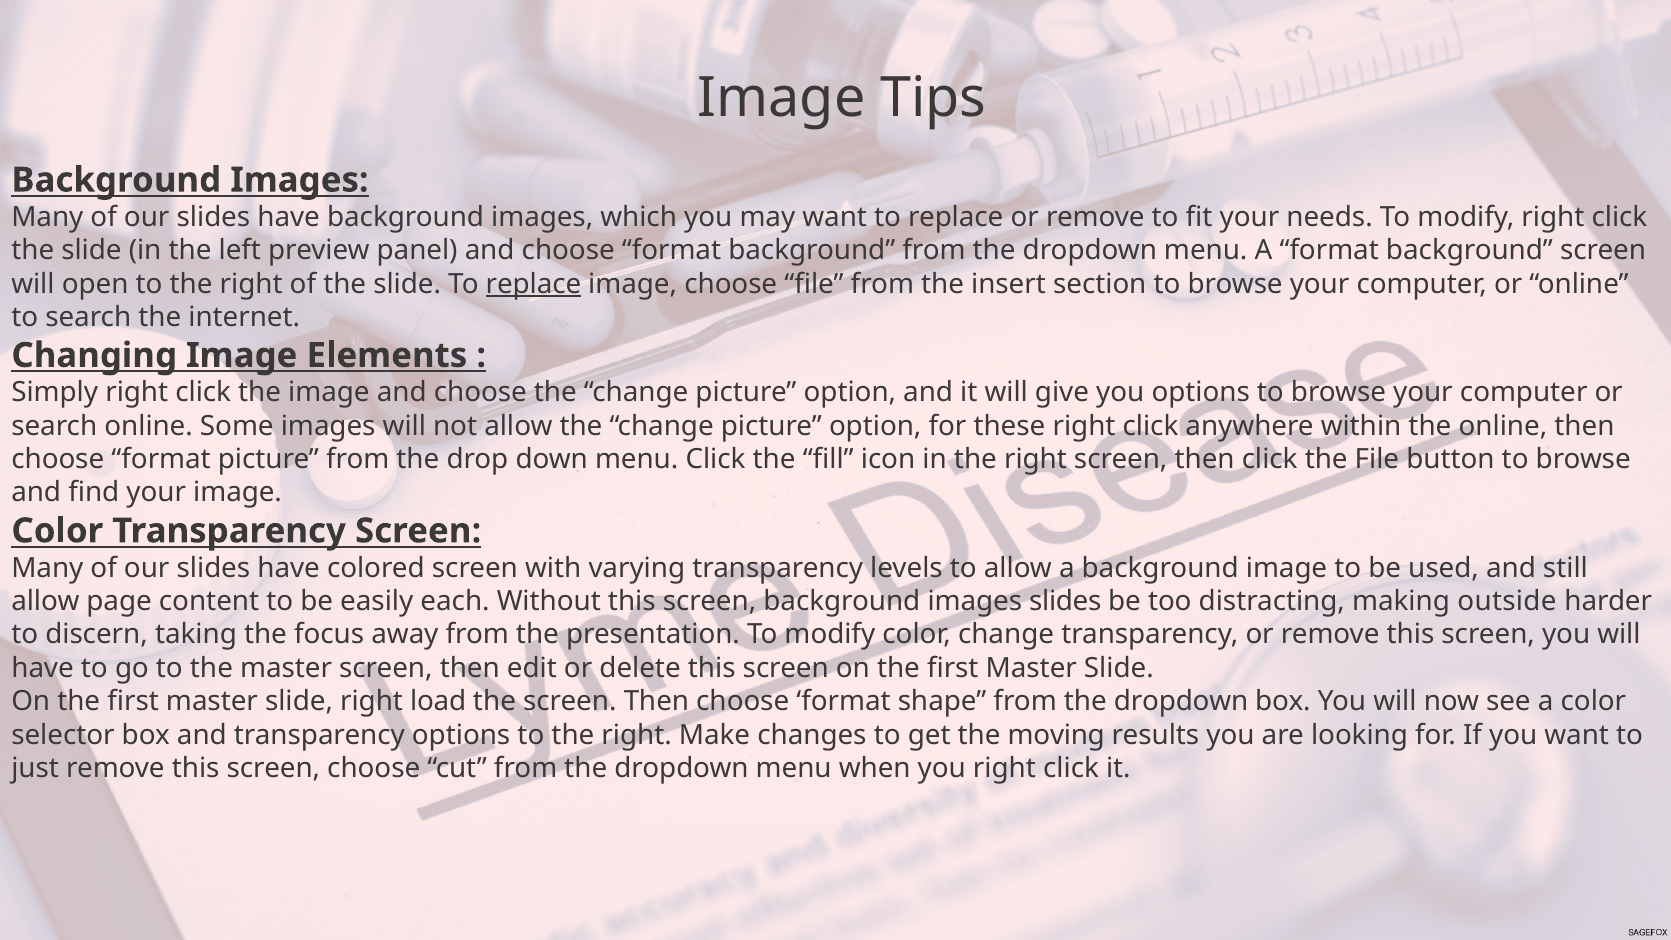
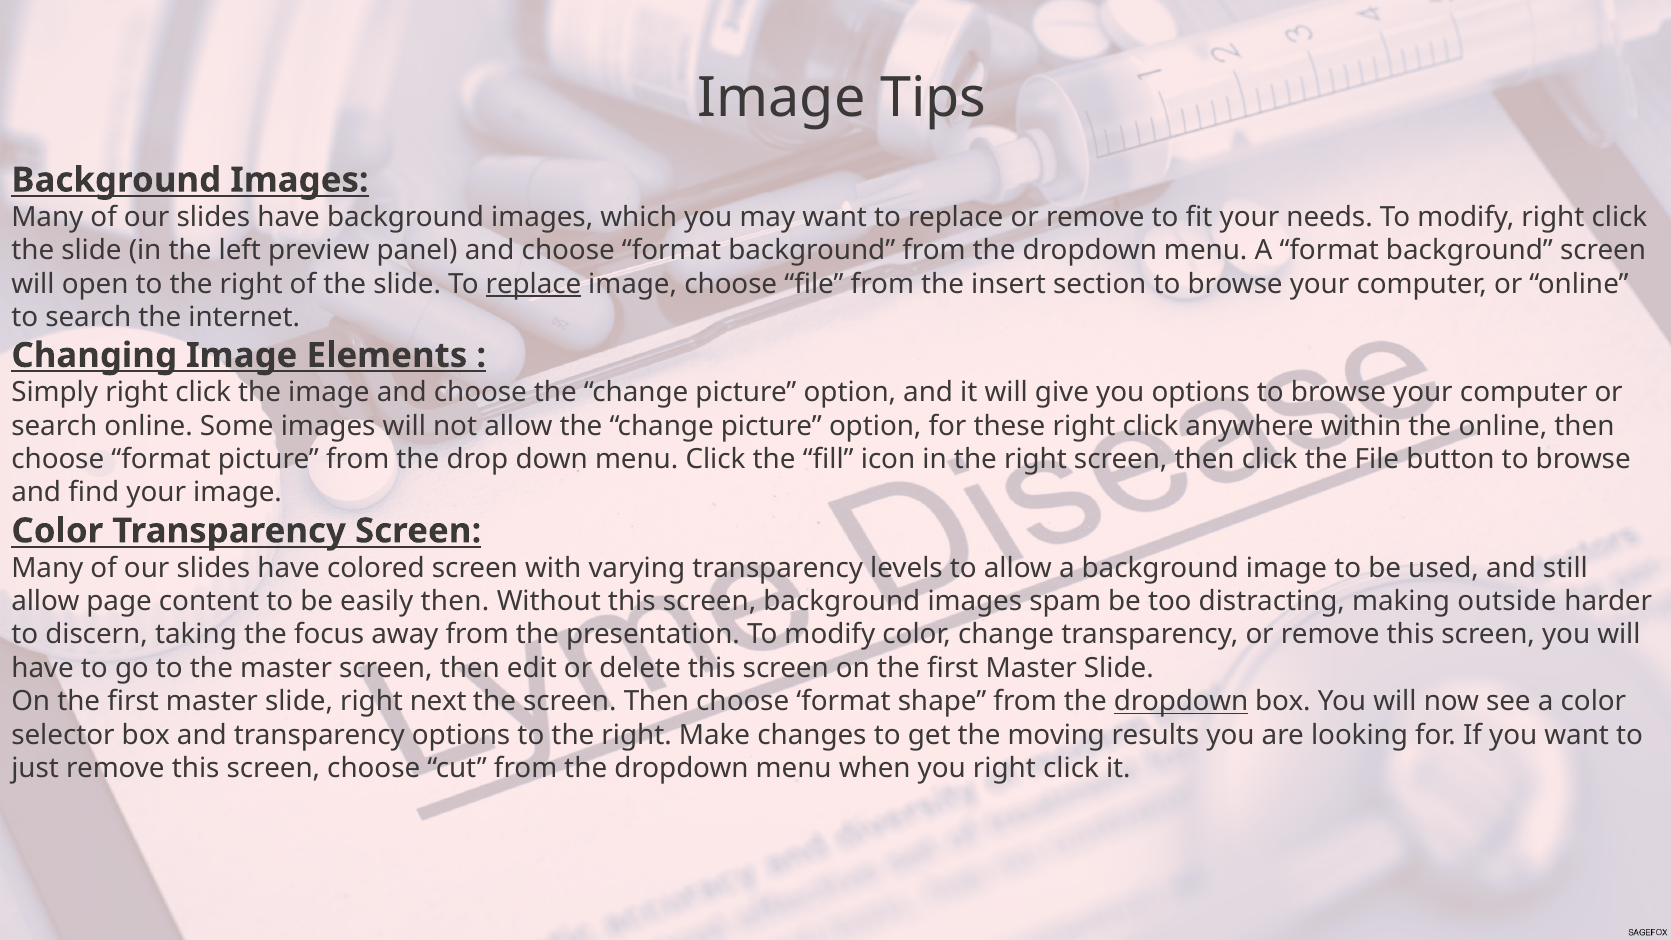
easily each: each -> then (455, 601)
images slides: slides -> spam (1065, 601)
load: load -> next (438, 702)
dropdown underline: none -> present (1181, 702)
